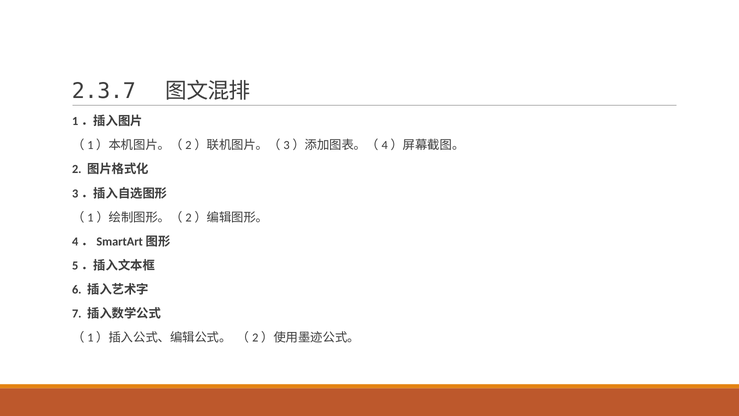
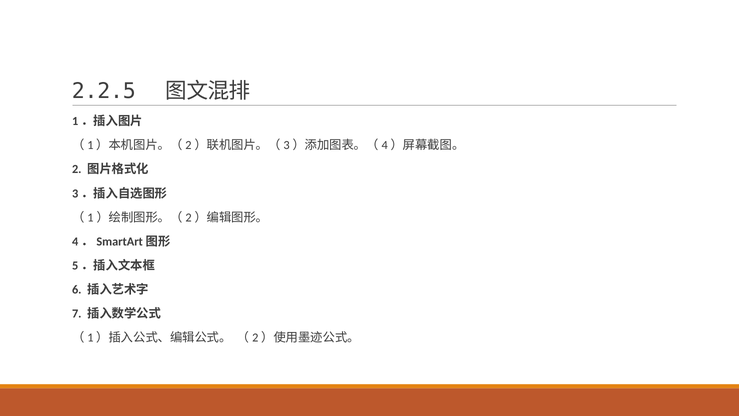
2.3.7: 2.3.7 -> 2.2.5 (104, 91)
